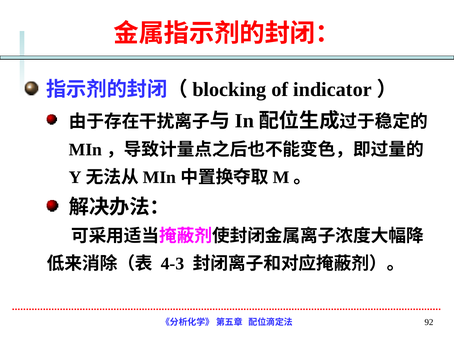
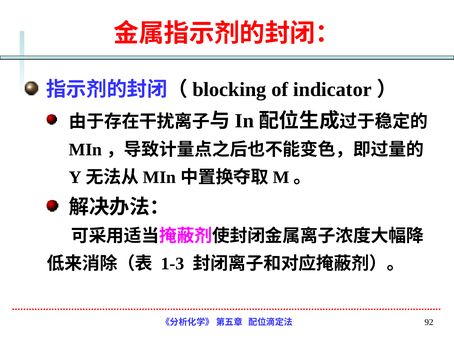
4-3: 4-3 -> 1-3 (173, 264)
